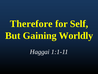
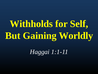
Therefore: Therefore -> Withholds (31, 24)
